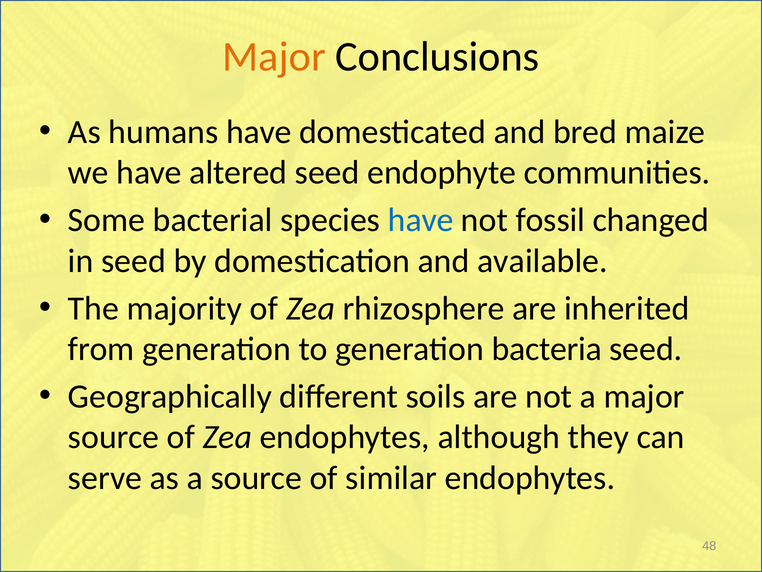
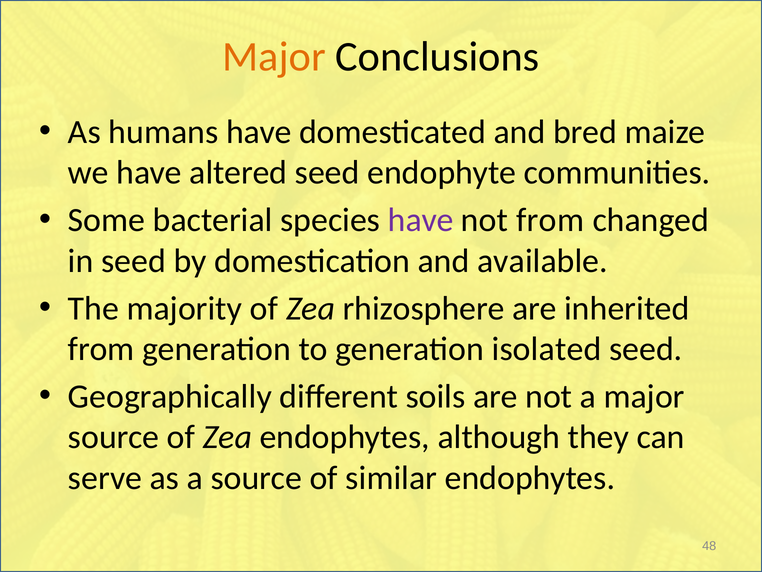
have colour: blue -> purple (421, 220)
not fossil: fossil -> from (550, 220)
bacteria: bacteria -> isolated (546, 349)
